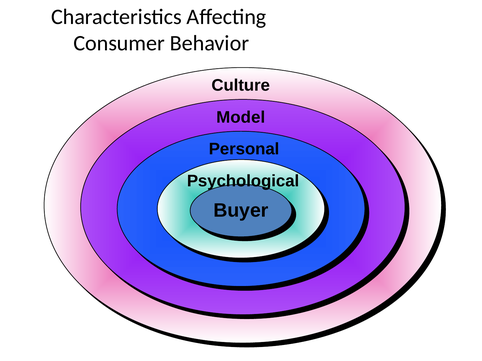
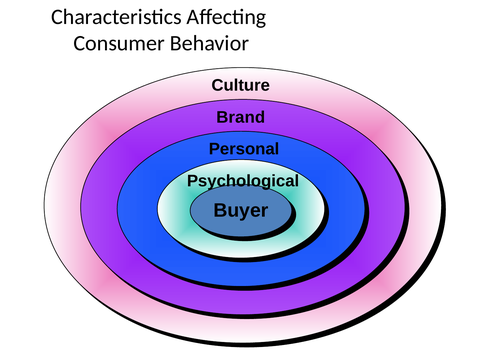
Model: Model -> Brand (241, 117)
